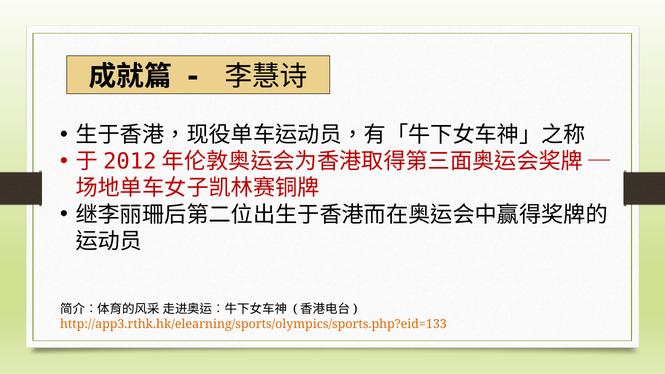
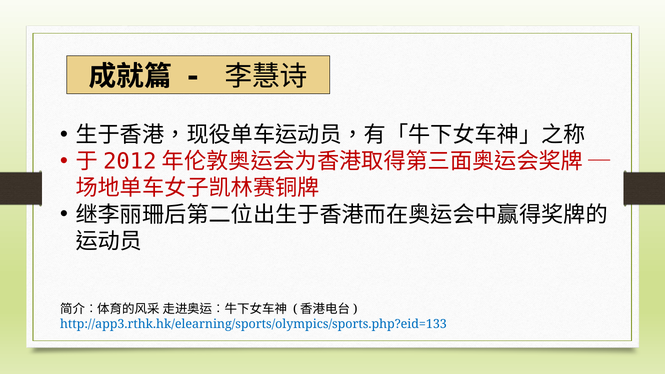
http://app3.rthk.hk/elearning/sports/olympics/sports.php?eid=133 colour: orange -> blue (253, 324)
